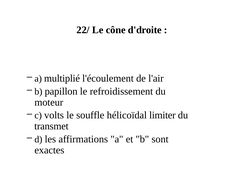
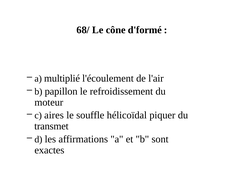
22/: 22/ -> 68/ (83, 30)
d'droite: d'droite -> d'formé (145, 30)
volts: volts -> aires (54, 115)
limiter: limiter -> piquer (162, 115)
